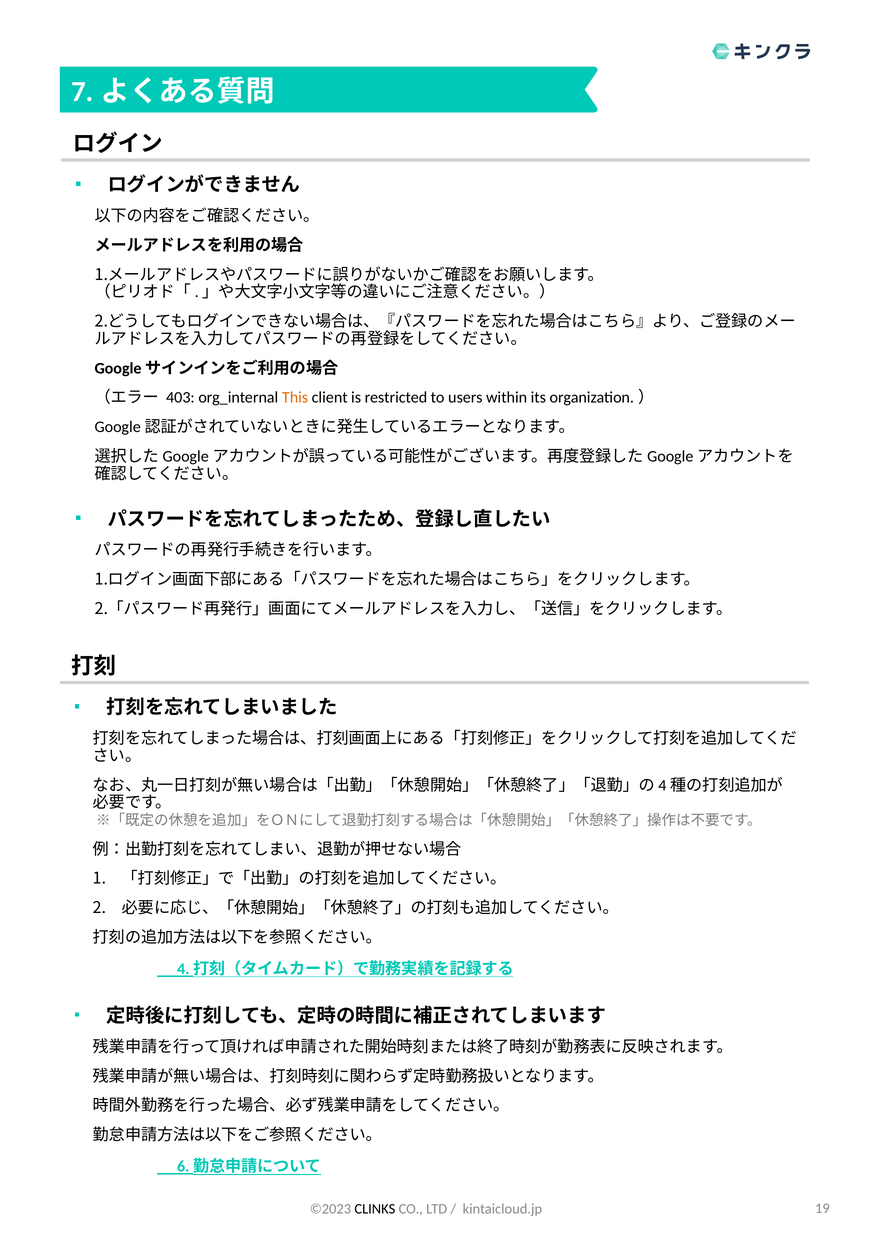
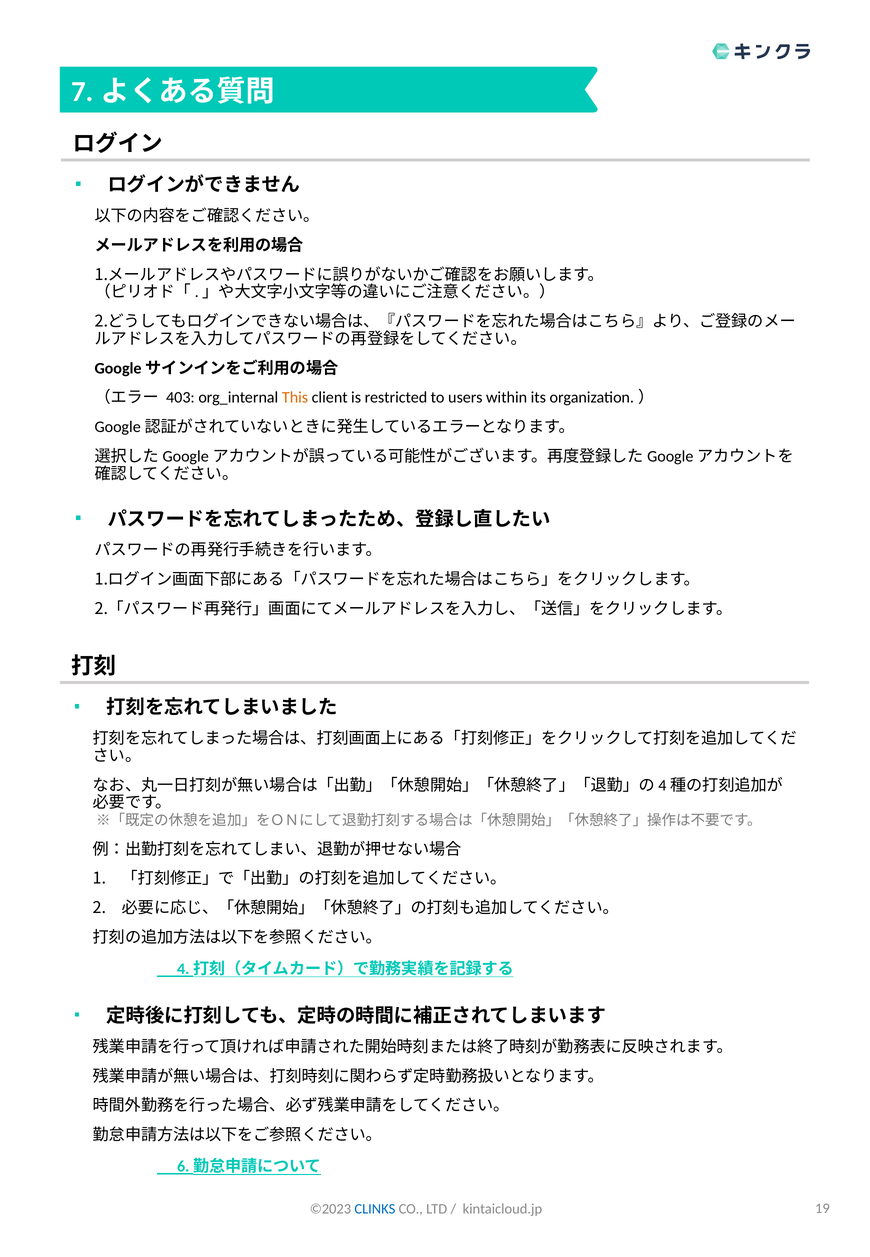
CLINKS colour: black -> blue (375, 1208)
